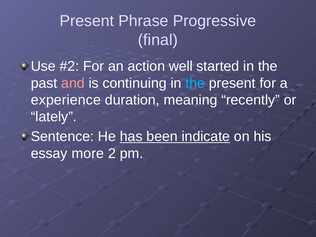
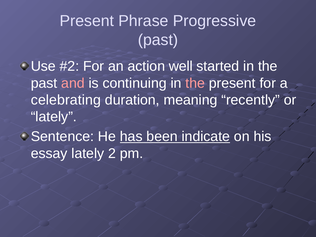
final: final -> past (158, 40)
the colour: light blue -> pink (195, 83)
experience: experience -> celebrating (66, 100)
essay more: more -> lately (88, 153)
